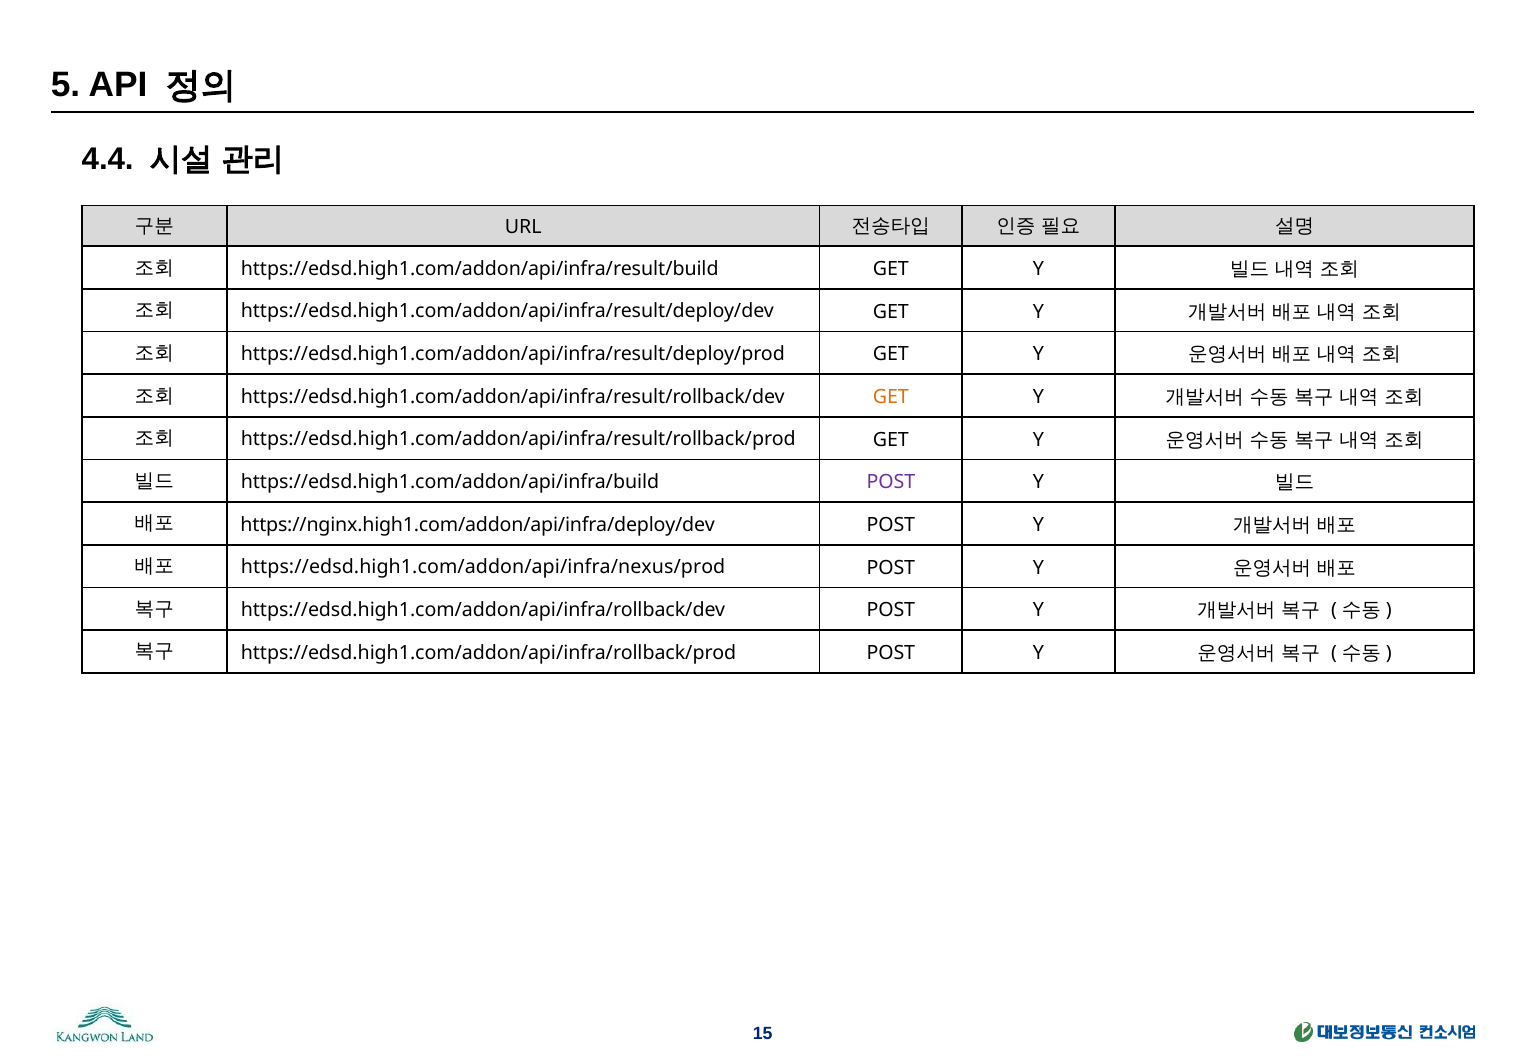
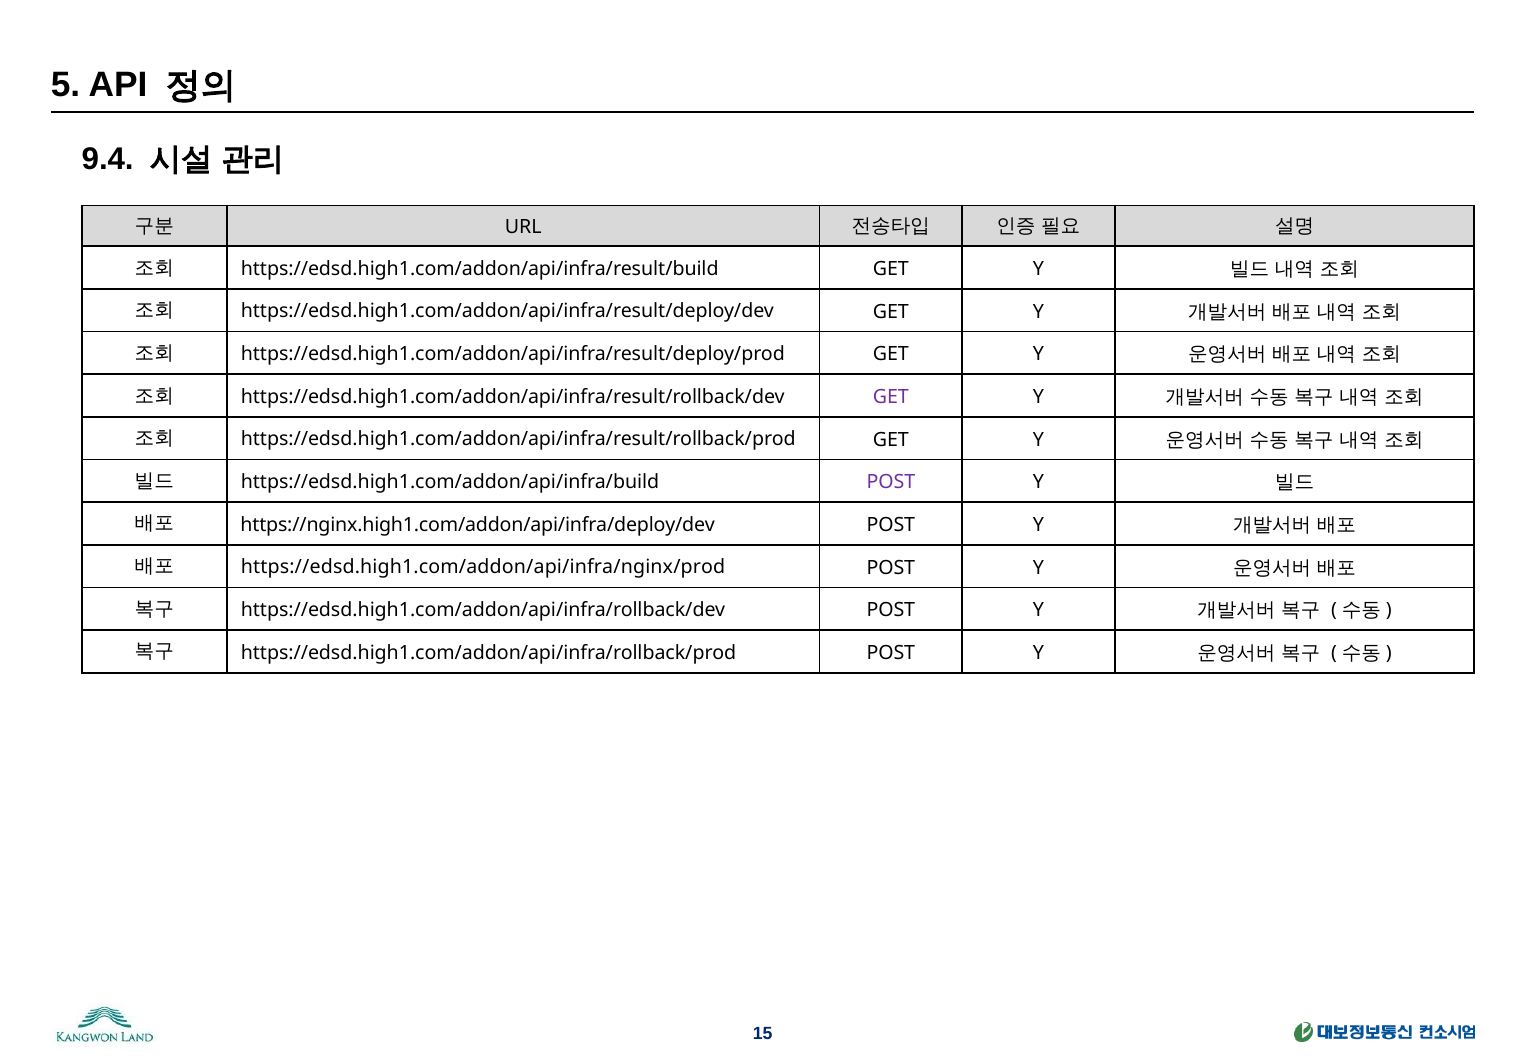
4.4: 4.4 -> 9.4 (108, 159)
GET colour: orange -> purple (891, 397)
https://edsd.high1.com/addon/api/infra/nexus/prod: https://edsd.high1.com/addon/api/infra/nexus/prod -> https://edsd.high1.com/addon/api/infra/nginx/prod (483, 568)
